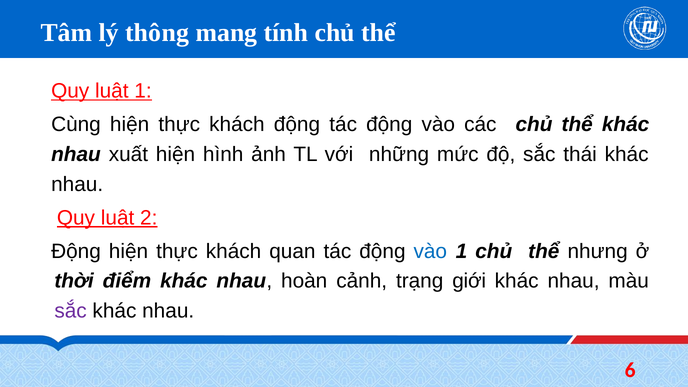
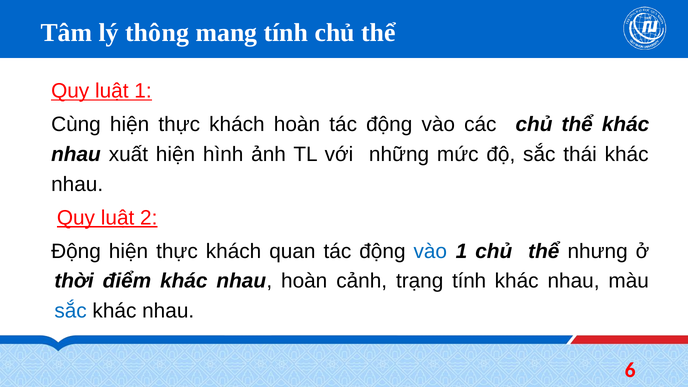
khách động: động -> hoàn (297, 124)
trạng giới: giới -> tính (469, 281)
sắc colour: purple -> blue (71, 311)
